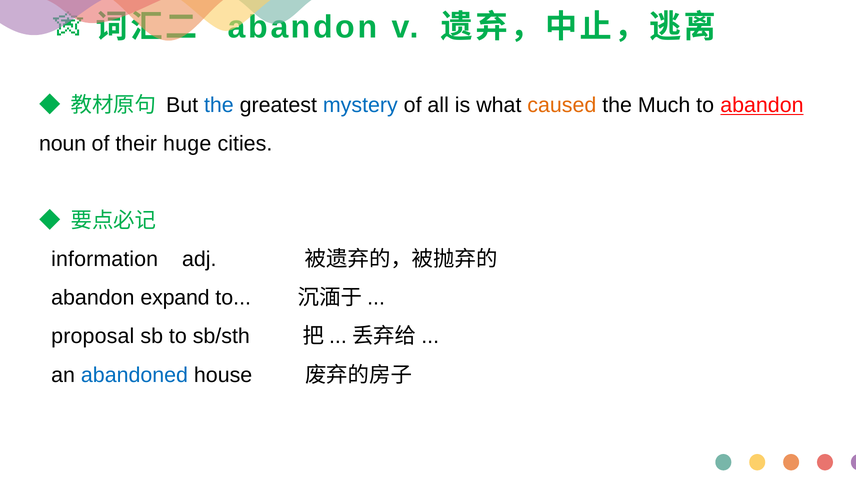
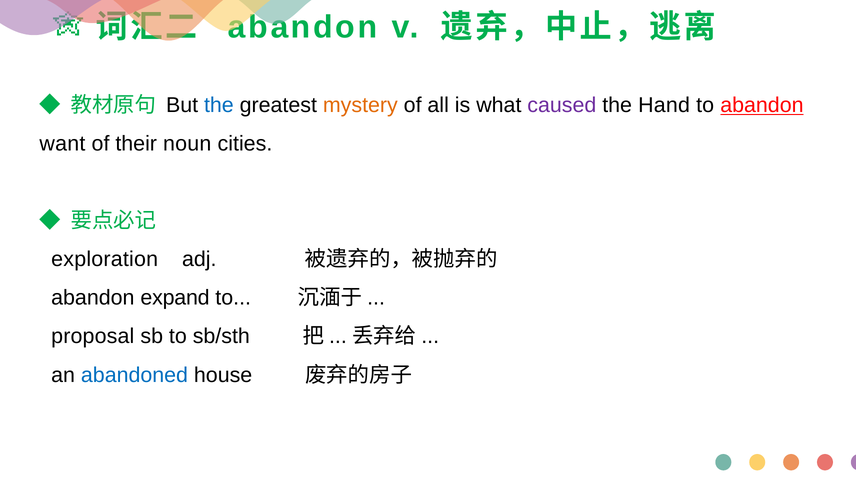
mystery colour: blue -> orange (360, 105)
caused colour: orange -> purple (562, 105)
Much: Much -> Hand (664, 105)
noun: noun -> want (62, 143)
huge: huge -> noun (187, 143)
information: information -> exploration (105, 259)
